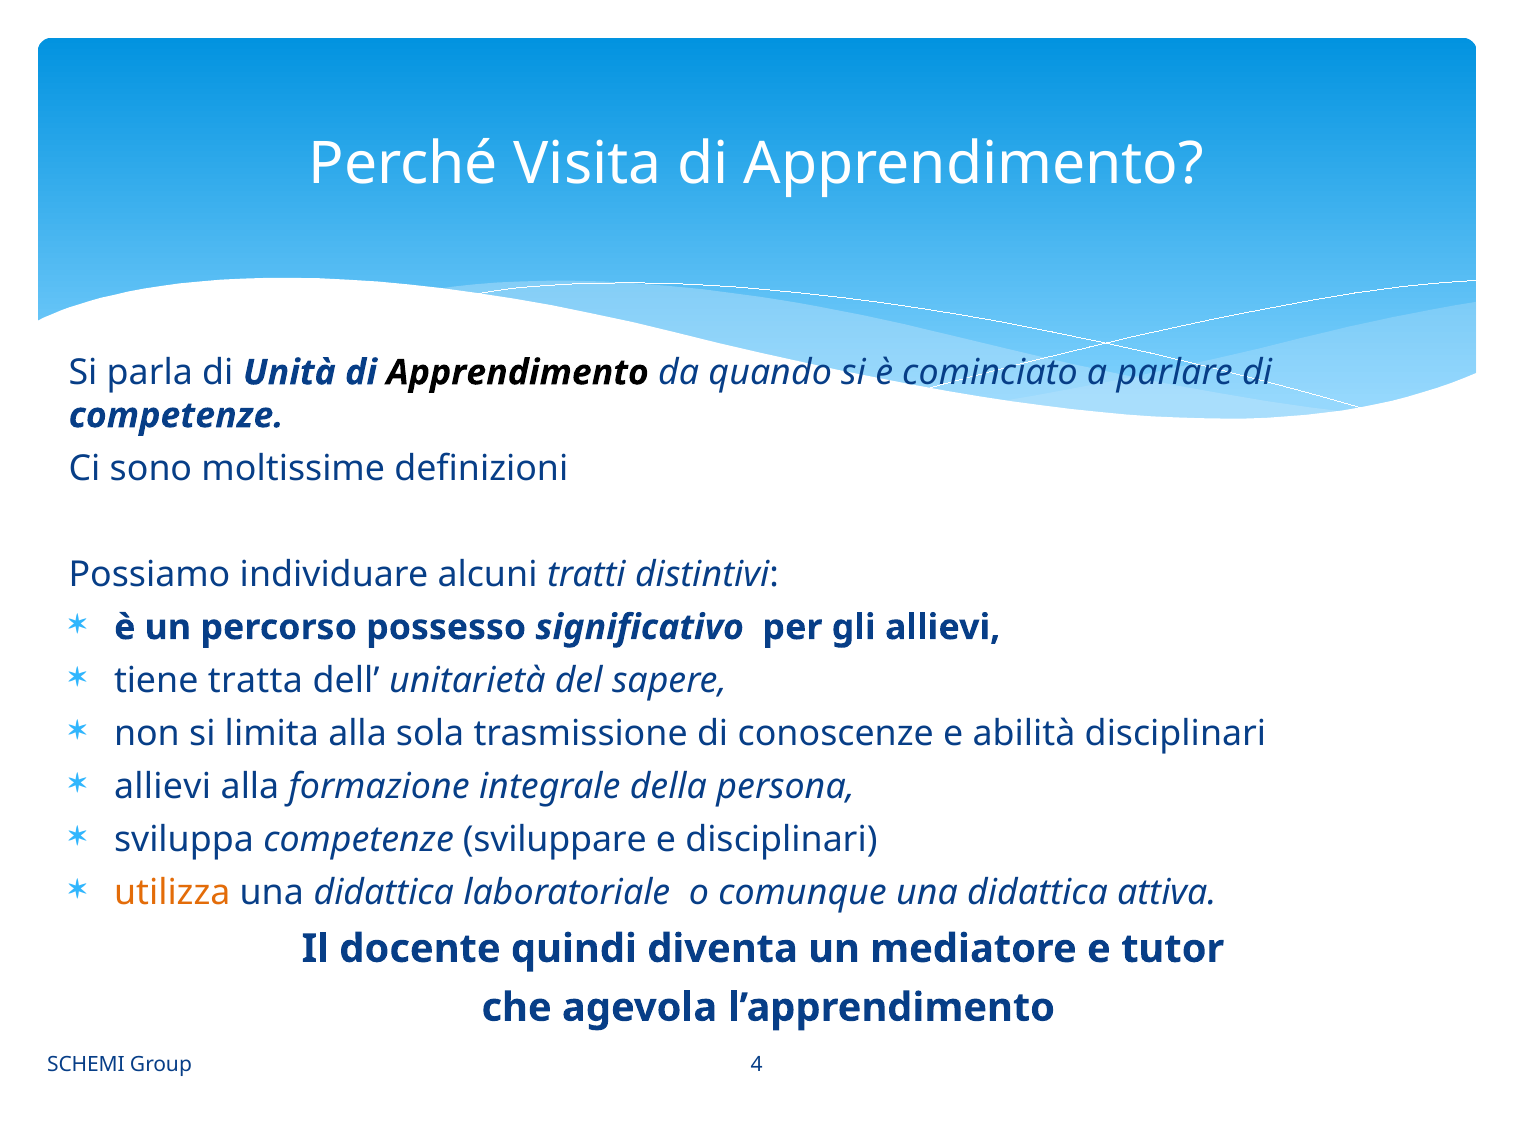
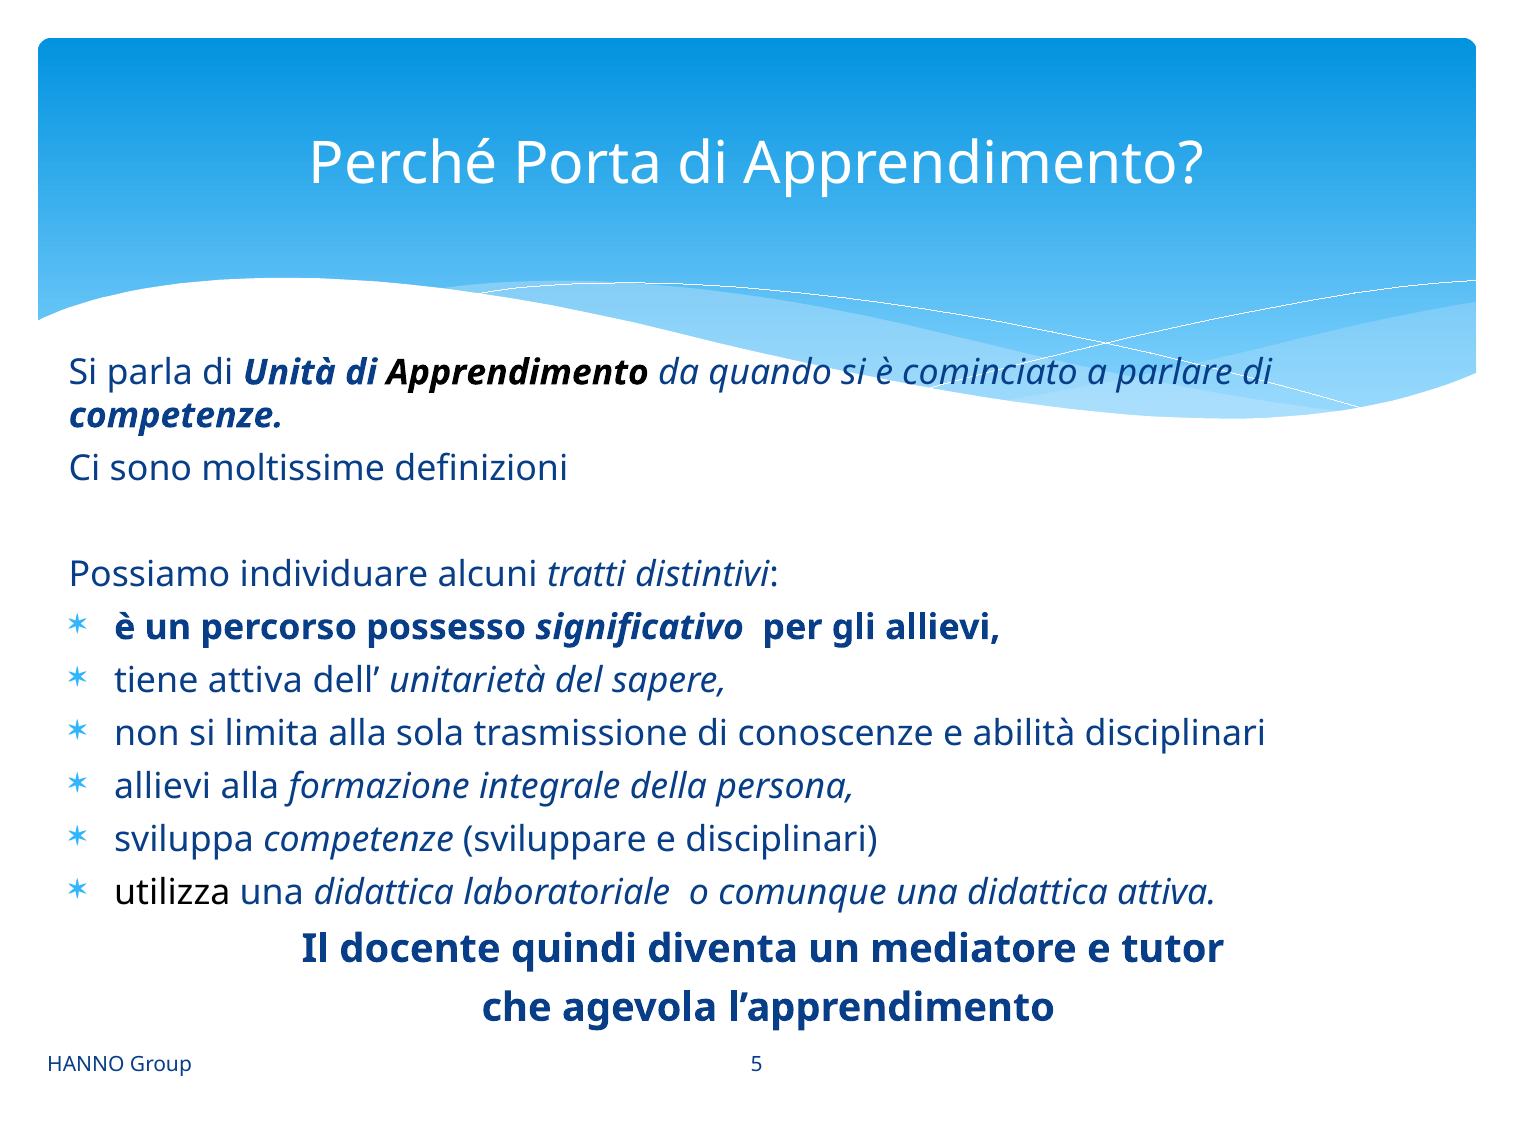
Visita: Visita -> Porta (588, 164)
tiene tratta: tratta -> attiva (255, 680)
utilizza colour: orange -> black (172, 892)
SCHEMI: SCHEMI -> HANNO (86, 1064)
4: 4 -> 5 (757, 1064)
